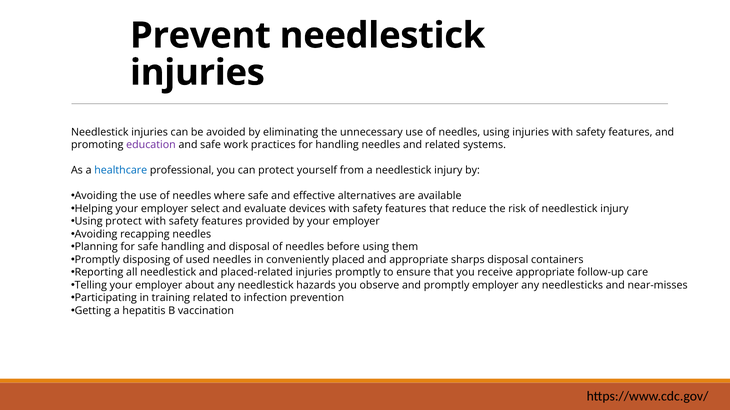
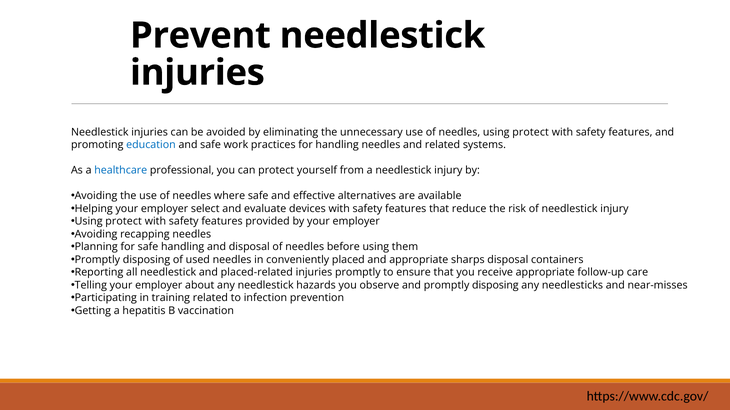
needles using injuries: injuries -> protect (531, 132)
education colour: purple -> blue (151, 145)
and promptly employer: employer -> disposing (495, 286)
